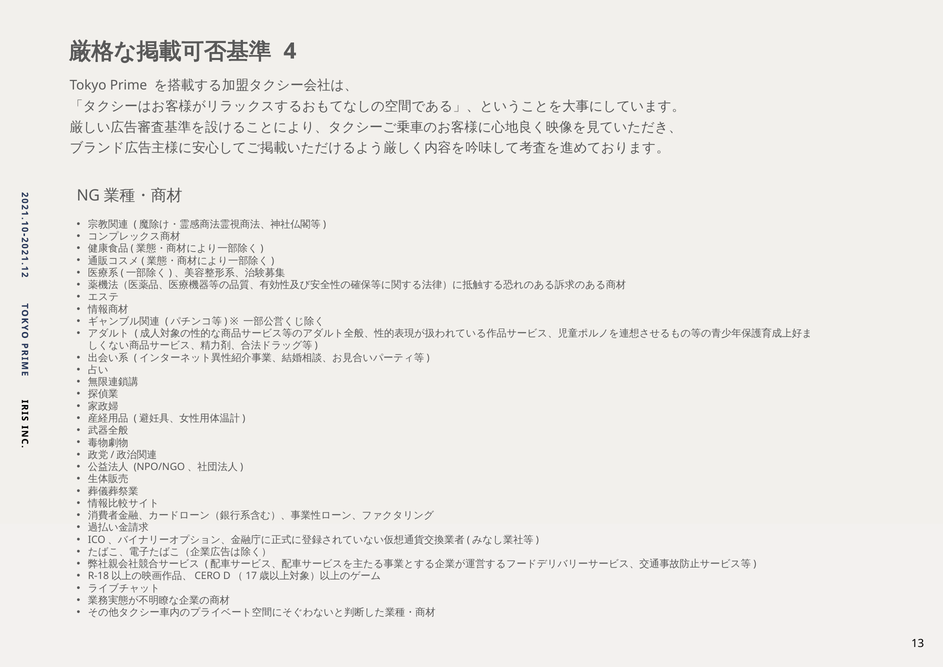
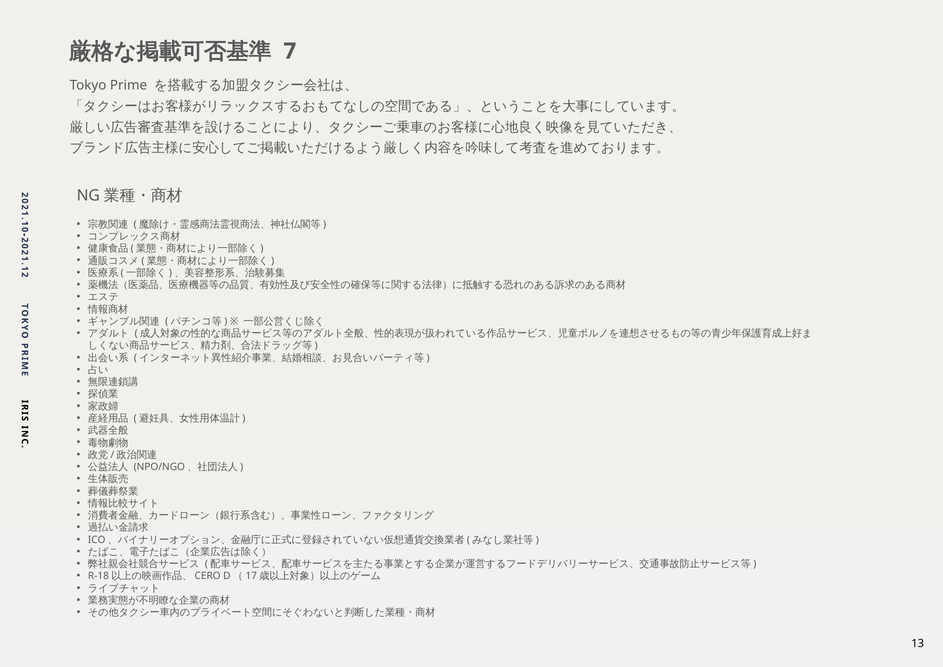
4: 4 -> 7 (290, 51)
